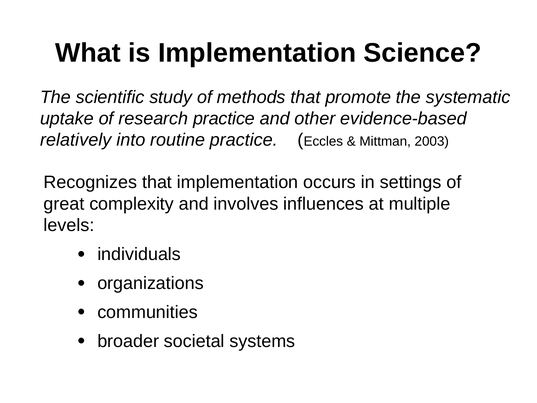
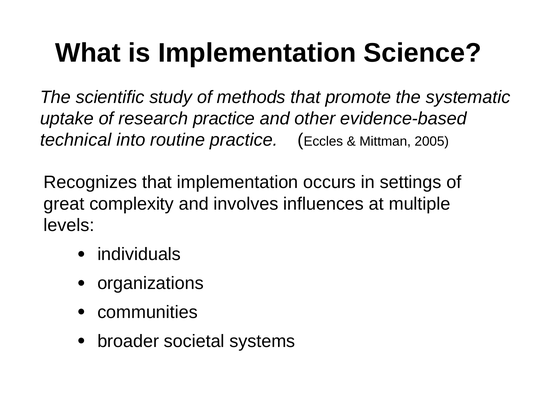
relatively: relatively -> technical (76, 140)
2003: 2003 -> 2005 (432, 141)
